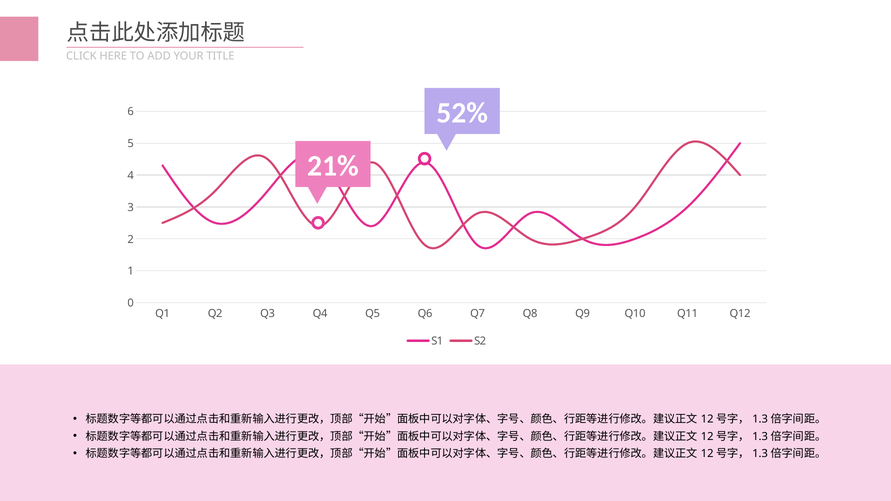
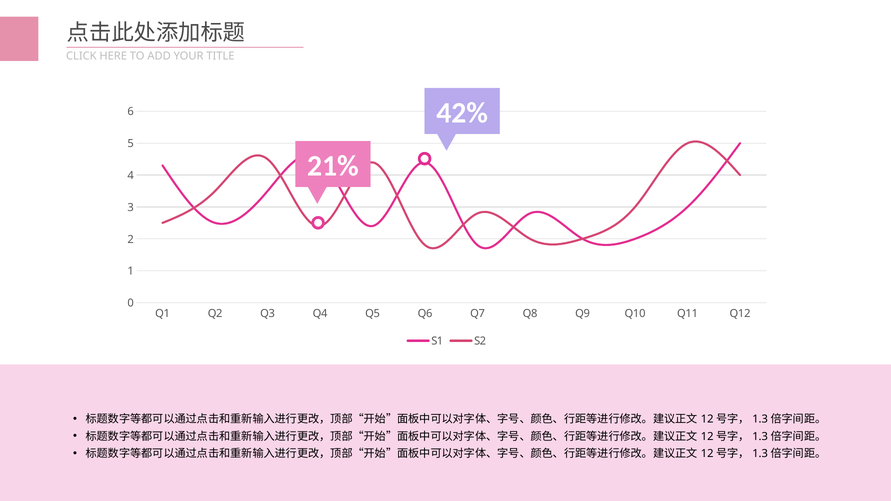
52%: 52% -> 42% (462, 113)
